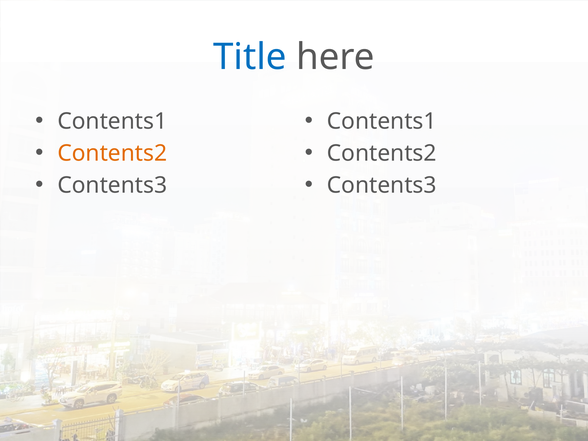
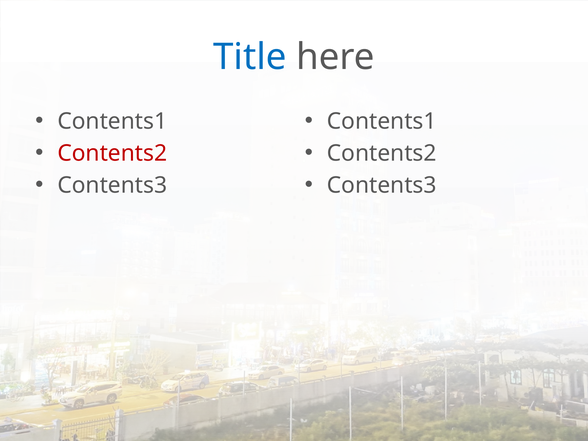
Contents2 colour: orange -> red (112, 153)
